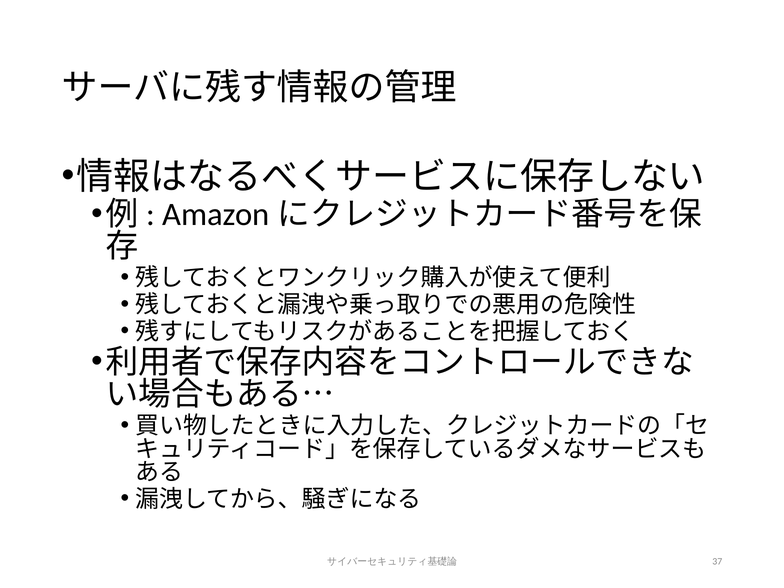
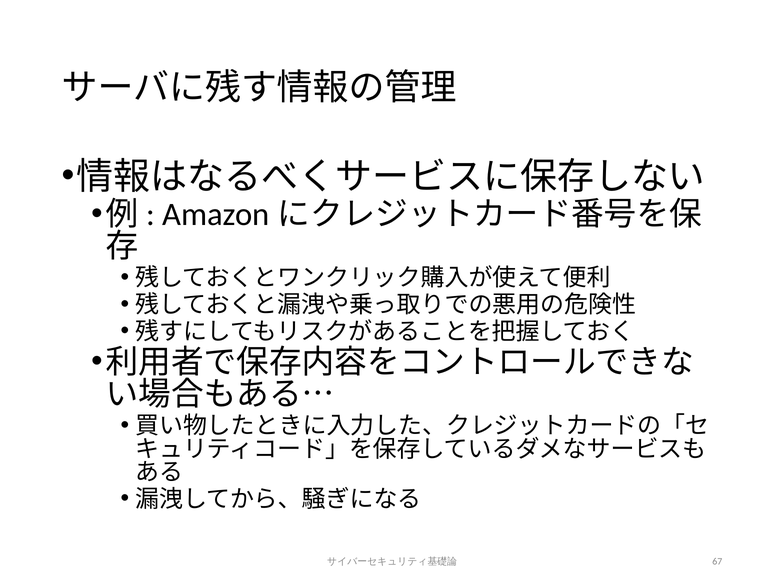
37: 37 -> 67 (717, 561)
